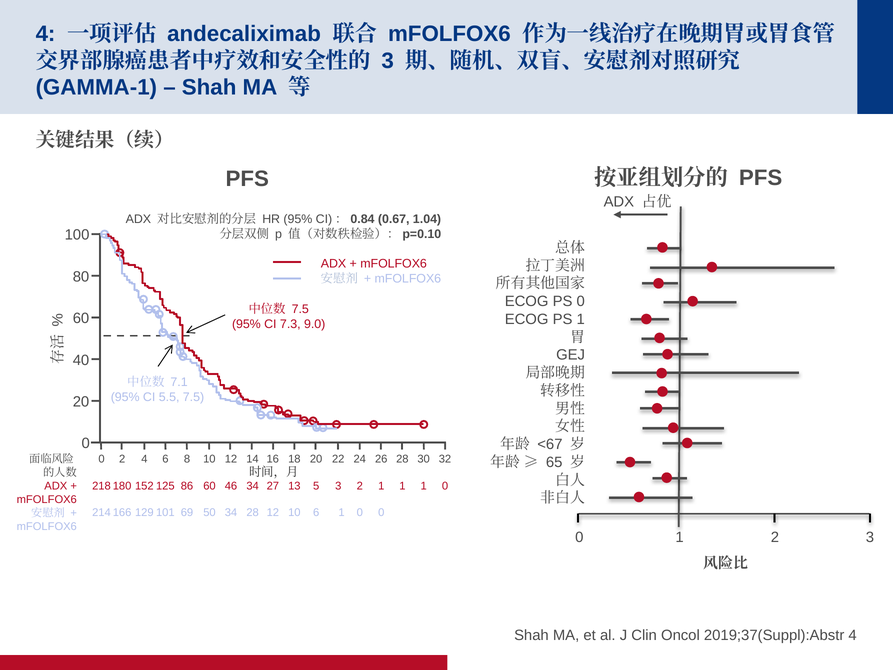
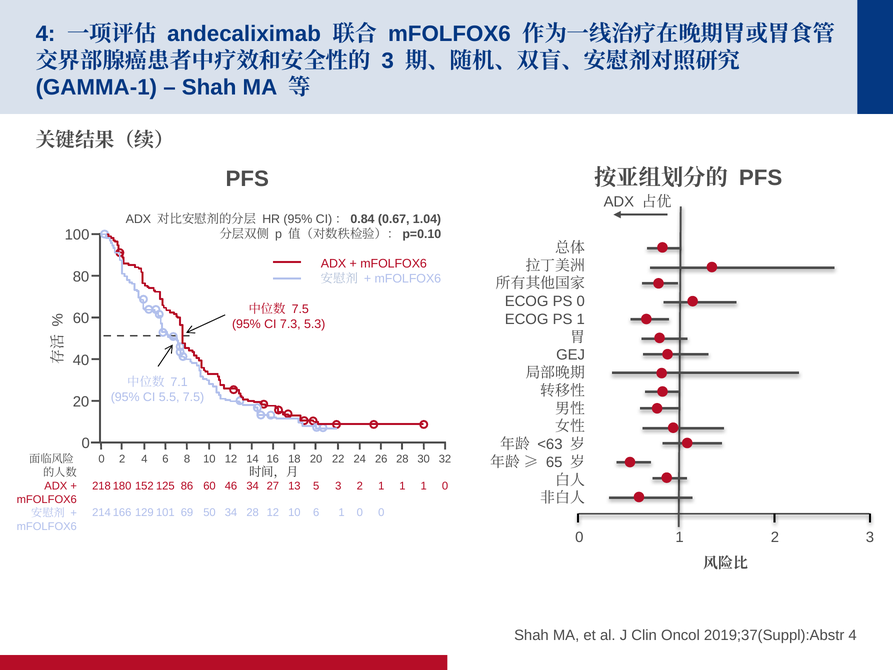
9.0: 9.0 -> 5.3 (315, 324)
<67: <67 -> <63 (550, 444)
